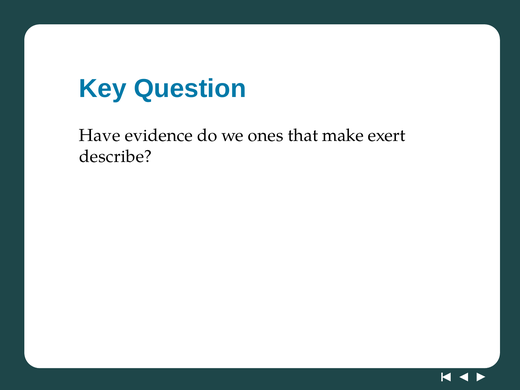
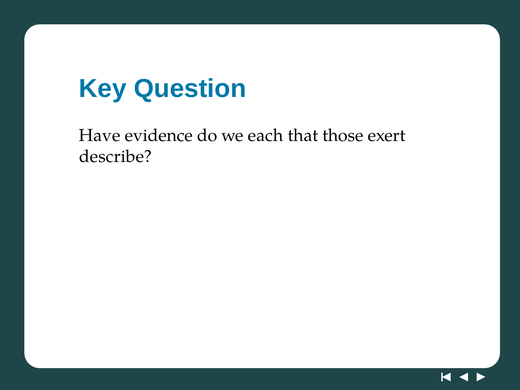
ones: ones -> each (266, 136)
make: make -> those (343, 136)
